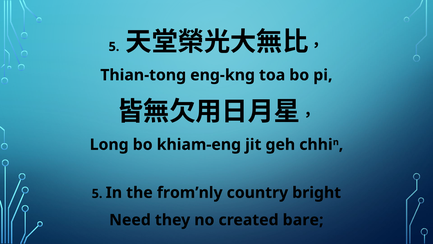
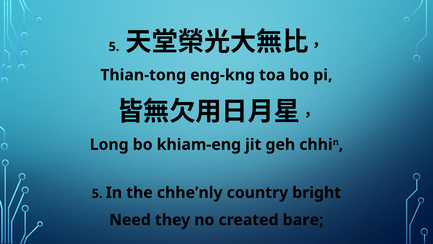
from’nly: from’nly -> chhe’nly (190, 192)
